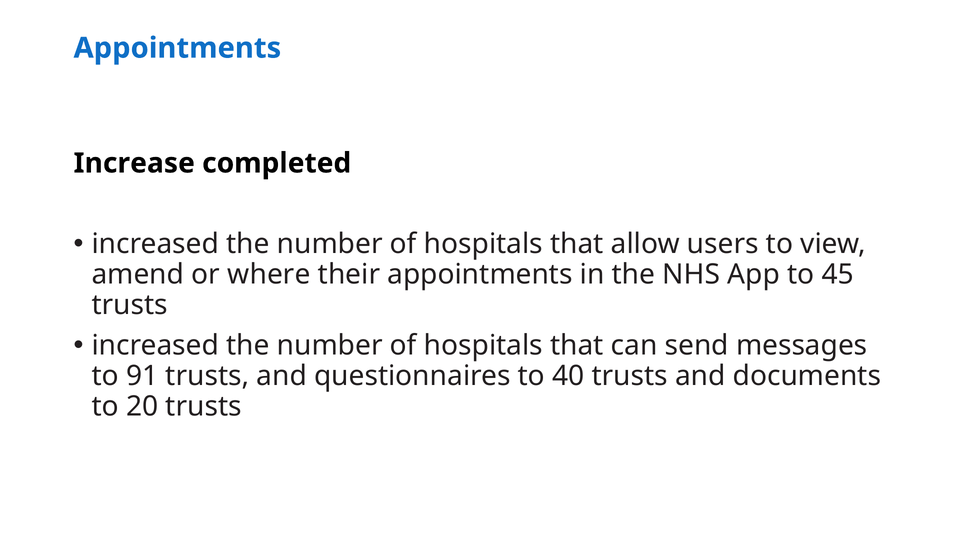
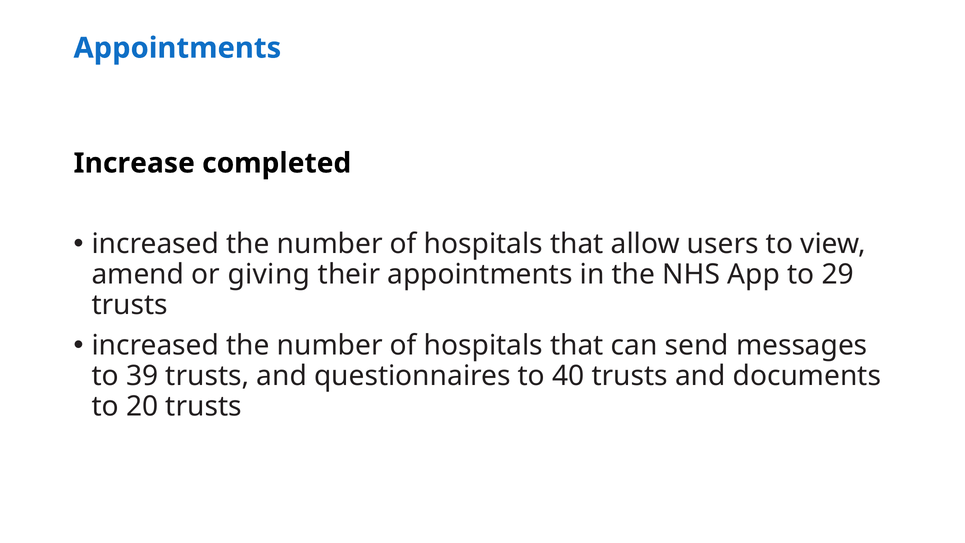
where: where -> giving (269, 274)
45: 45 -> 29 (838, 274)
91: 91 -> 39 (142, 376)
